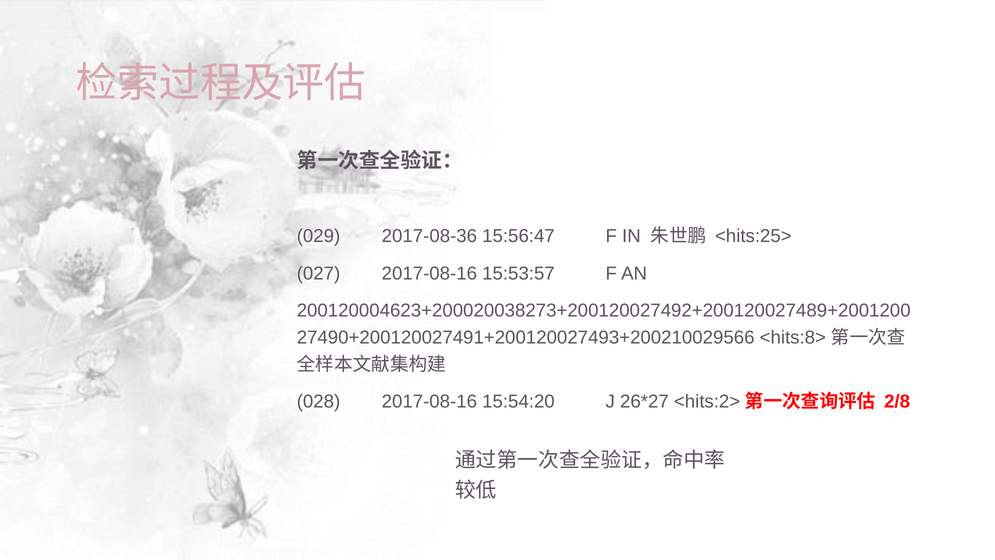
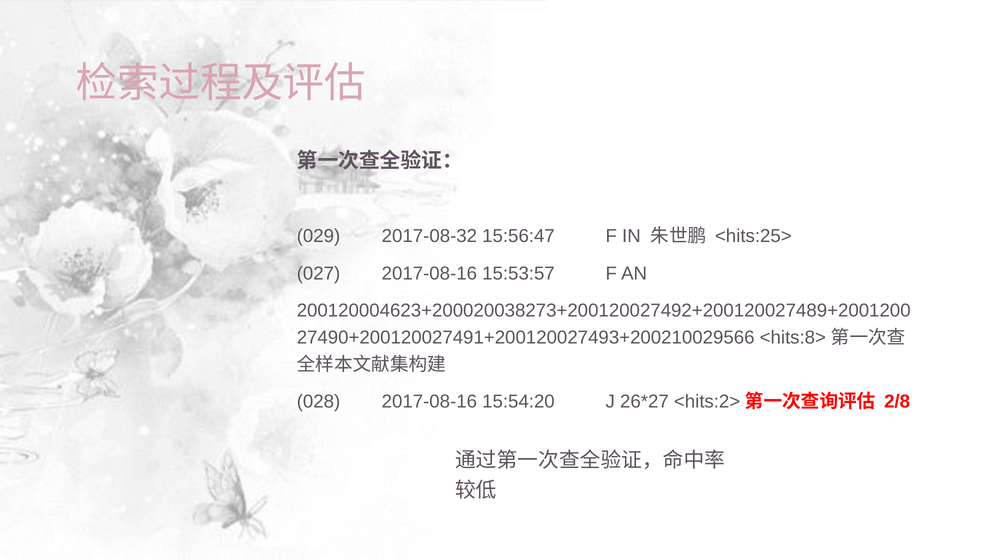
2017-08-36: 2017-08-36 -> 2017-08-32 (429, 236)
